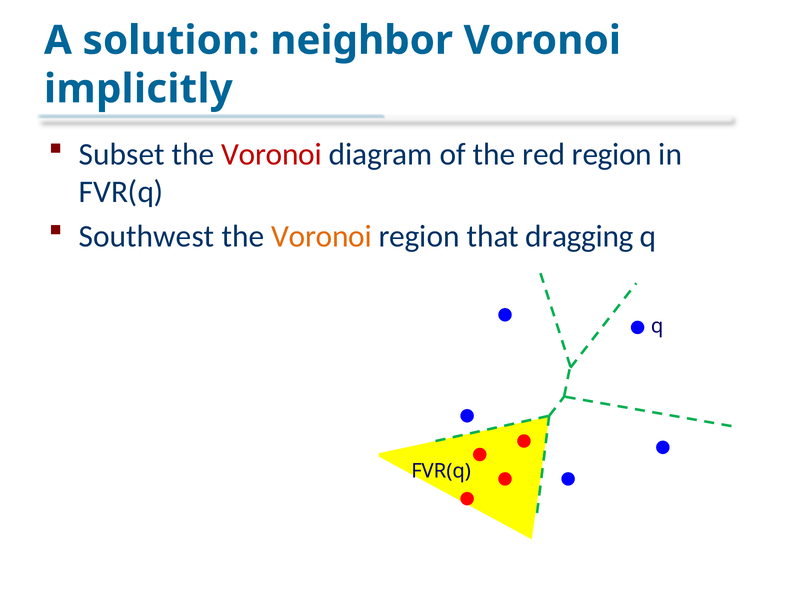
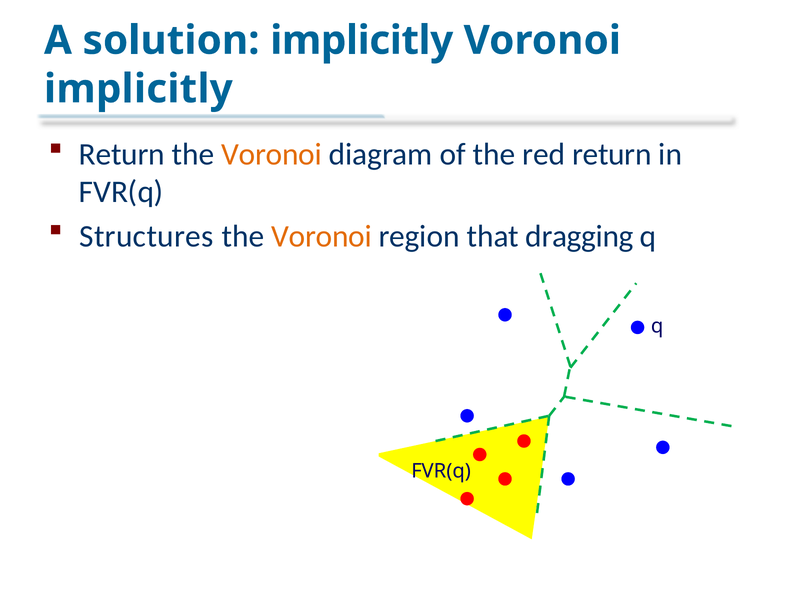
solution neighbor: neighbor -> implicitly (362, 40)
Subset: Subset -> Return (122, 154)
Voronoi colour: red -> orange (272, 154)
red region: region -> return (612, 154)
Southwest: Southwest -> Structures (146, 236)
